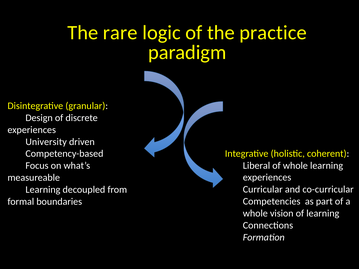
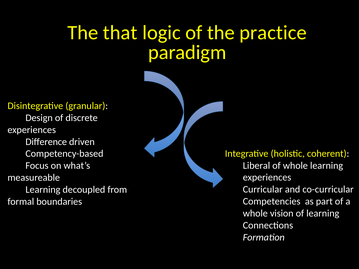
rare: rare -> that (120, 33)
University: University -> Difference (46, 142)
